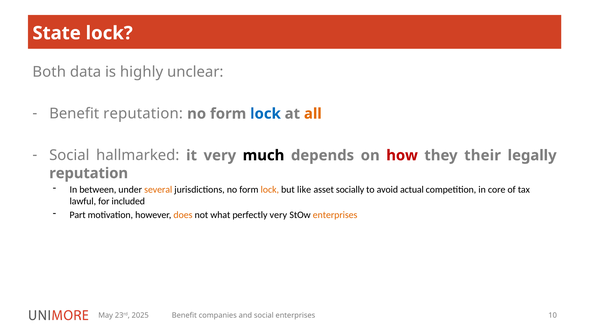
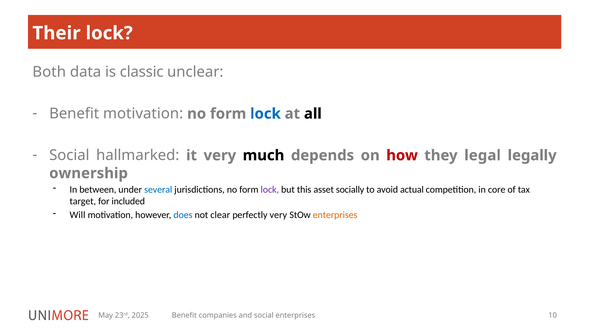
State: State -> Their (57, 33)
highly: highly -> classic (142, 72)
Benefit reputation: reputation -> motivation (143, 114)
all colour: orange -> black (313, 114)
their: their -> legal (483, 156)
reputation: reputation -> ownership (89, 173)
several colour: orange -> blue (158, 190)
lock colour: orange -> purple (270, 190)
like: like -> this (304, 190)
lawful: lawful -> target (83, 201)
Part: Part -> Will (77, 215)
does colour: orange -> blue (183, 215)
what: what -> clear (220, 215)
